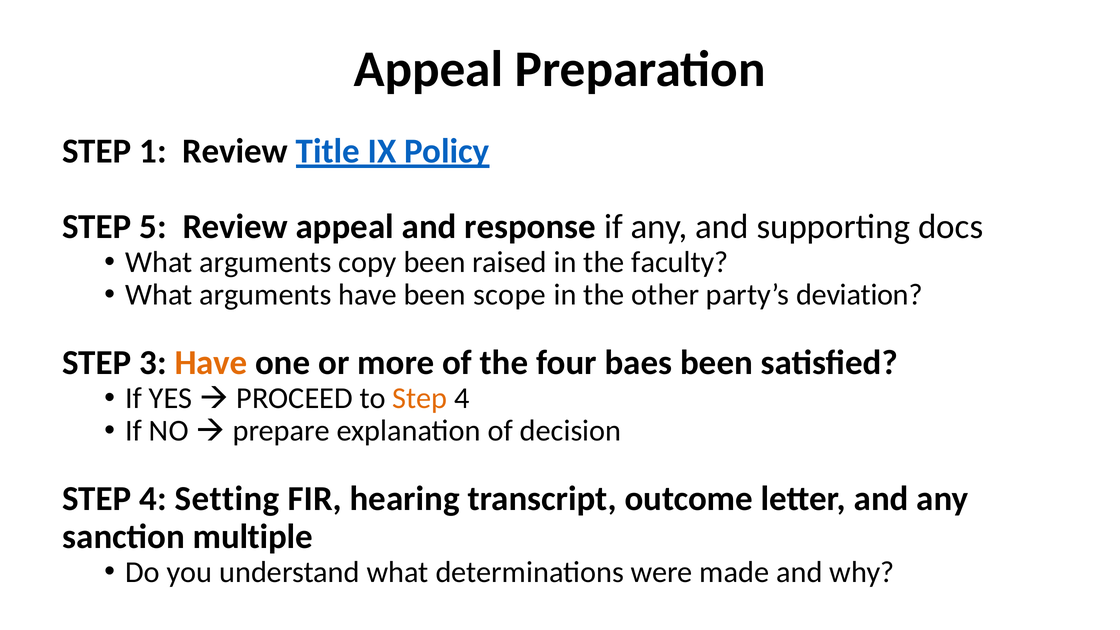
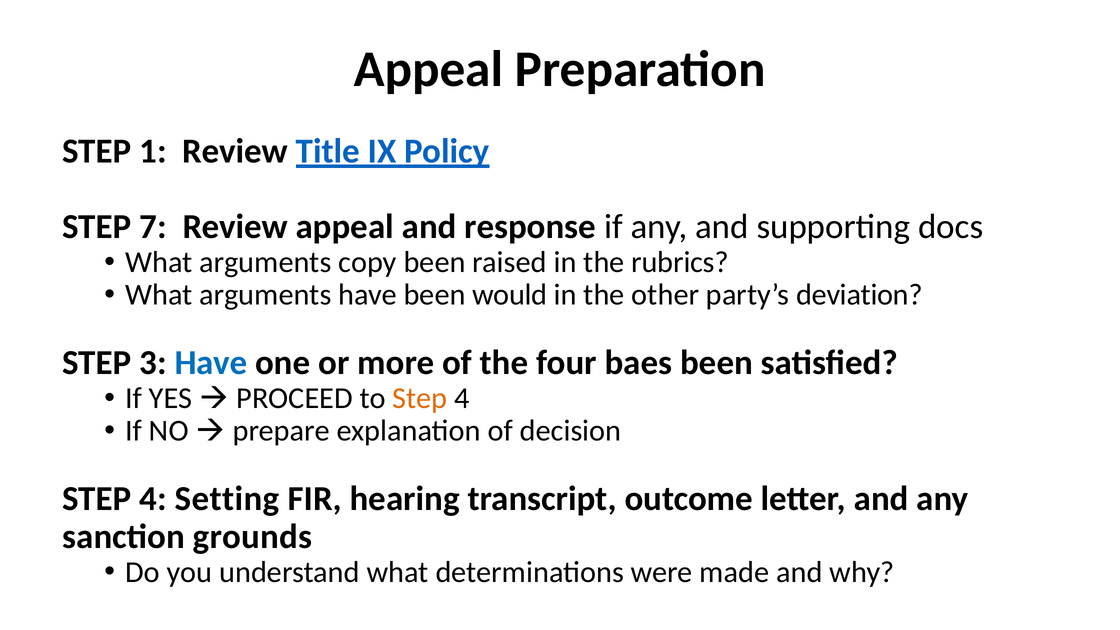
5: 5 -> 7 (153, 227)
faculty: faculty -> rubrics (680, 262)
scope: scope -> would (510, 295)
Have colour: orange -> blue (211, 363)
multiple: multiple -> grounds (253, 537)
